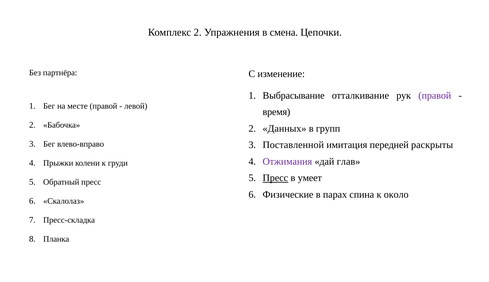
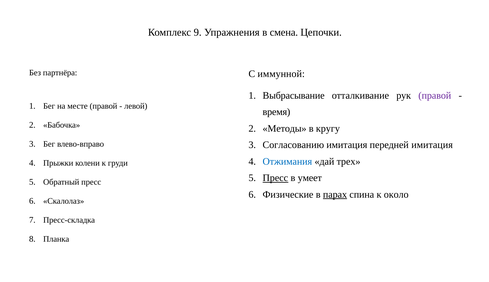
Комплекс 2: 2 -> 9 (198, 32)
изменение: изменение -> иммунной (281, 74)
Данных: Данных -> Методы (285, 128)
групп: групп -> кругу (328, 128)
Поставленной: Поставленной -> Согласованию (293, 145)
передней раскрыты: раскрыты -> имитация (432, 145)
Отжимания colour: purple -> blue (287, 161)
глав: глав -> трех (349, 161)
парах underline: none -> present (335, 194)
